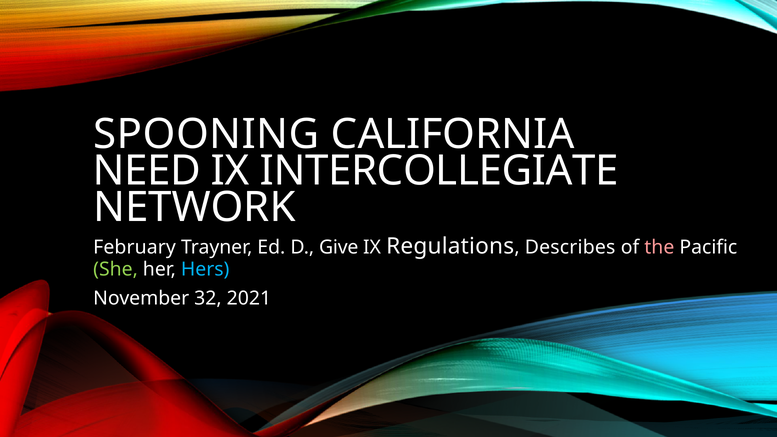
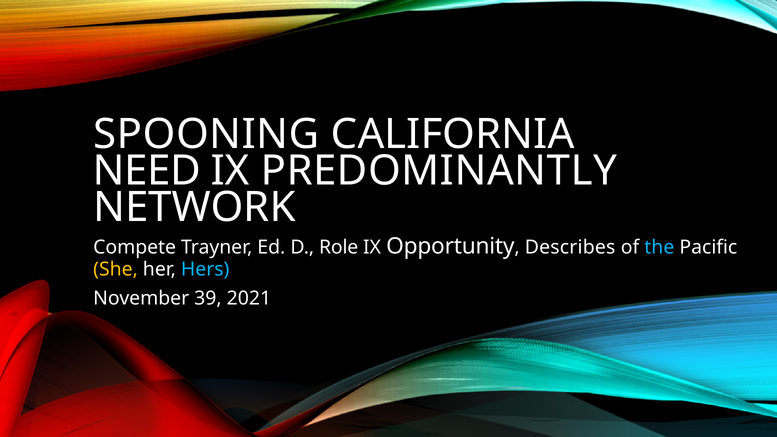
INTERCOLLEGIATE: INTERCOLLEGIATE -> PREDOMINANTLY (439, 171)
February: February -> Compete (135, 248)
Give: Give -> Role (339, 248)
Regulations: Regulations -> Opportunity (450, 246)
the colour: pink -> light blue (659, 248)
She colour: light green -> yellow (116, 269)
32: 32 -> 39 (208, 298)
